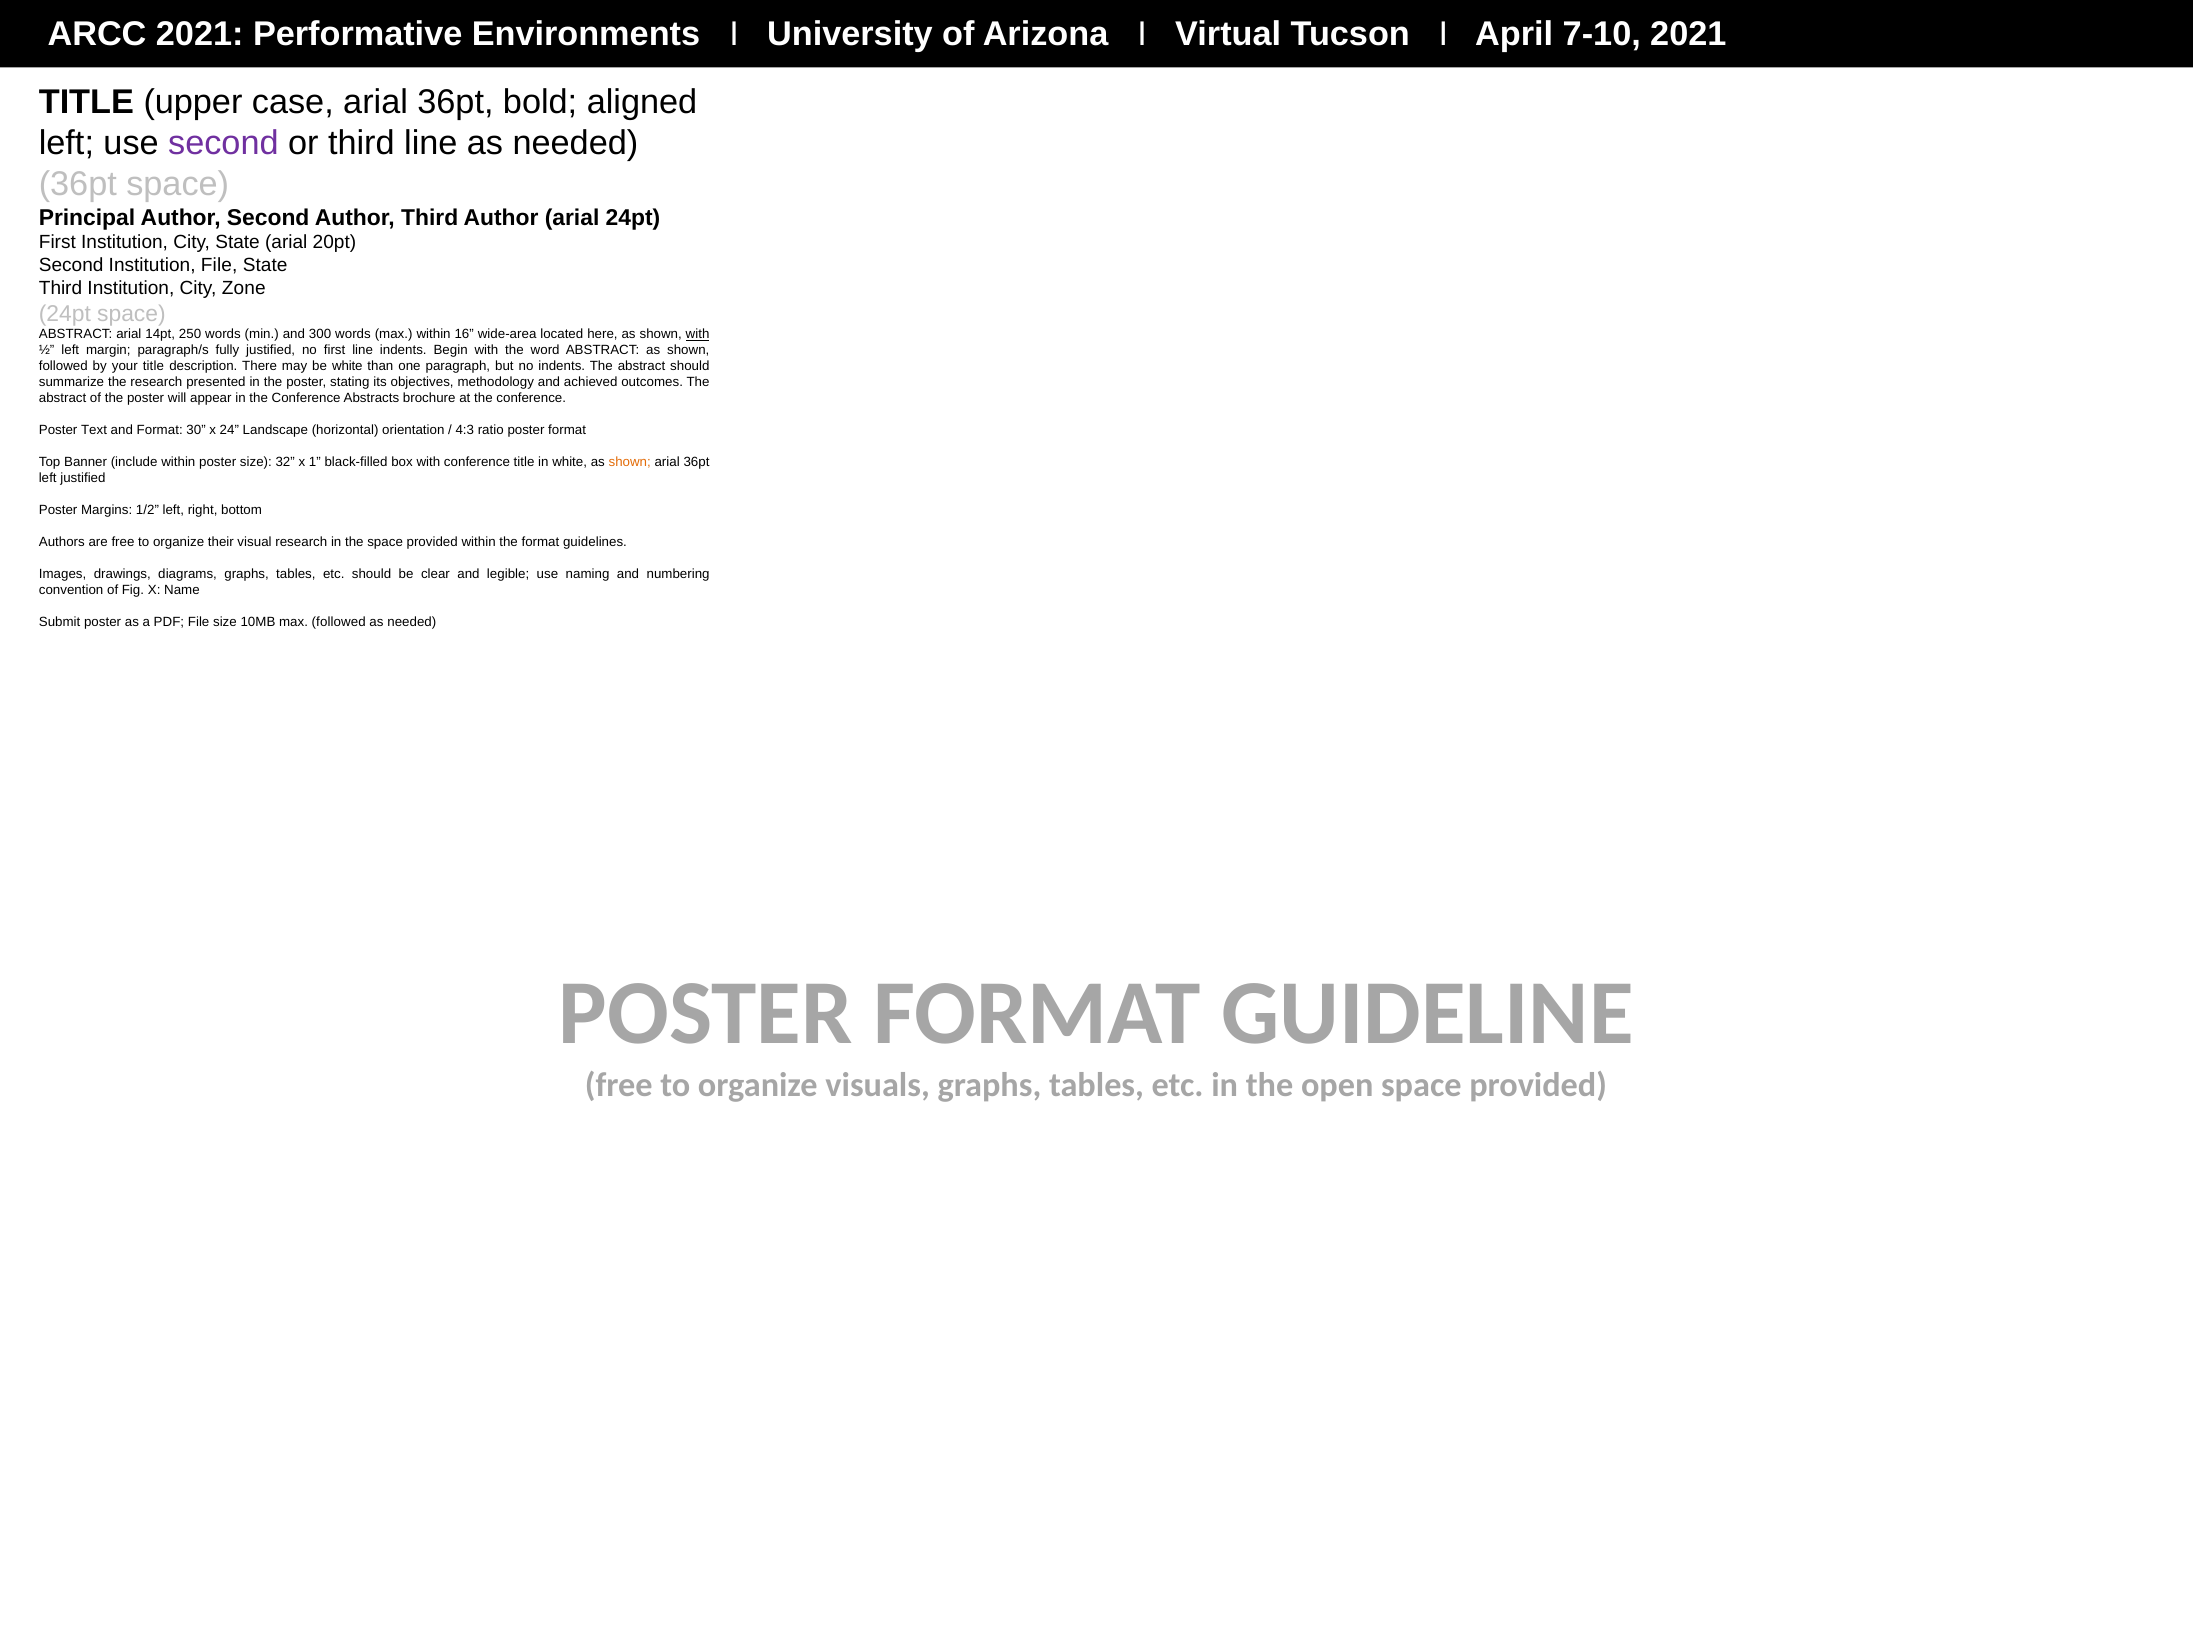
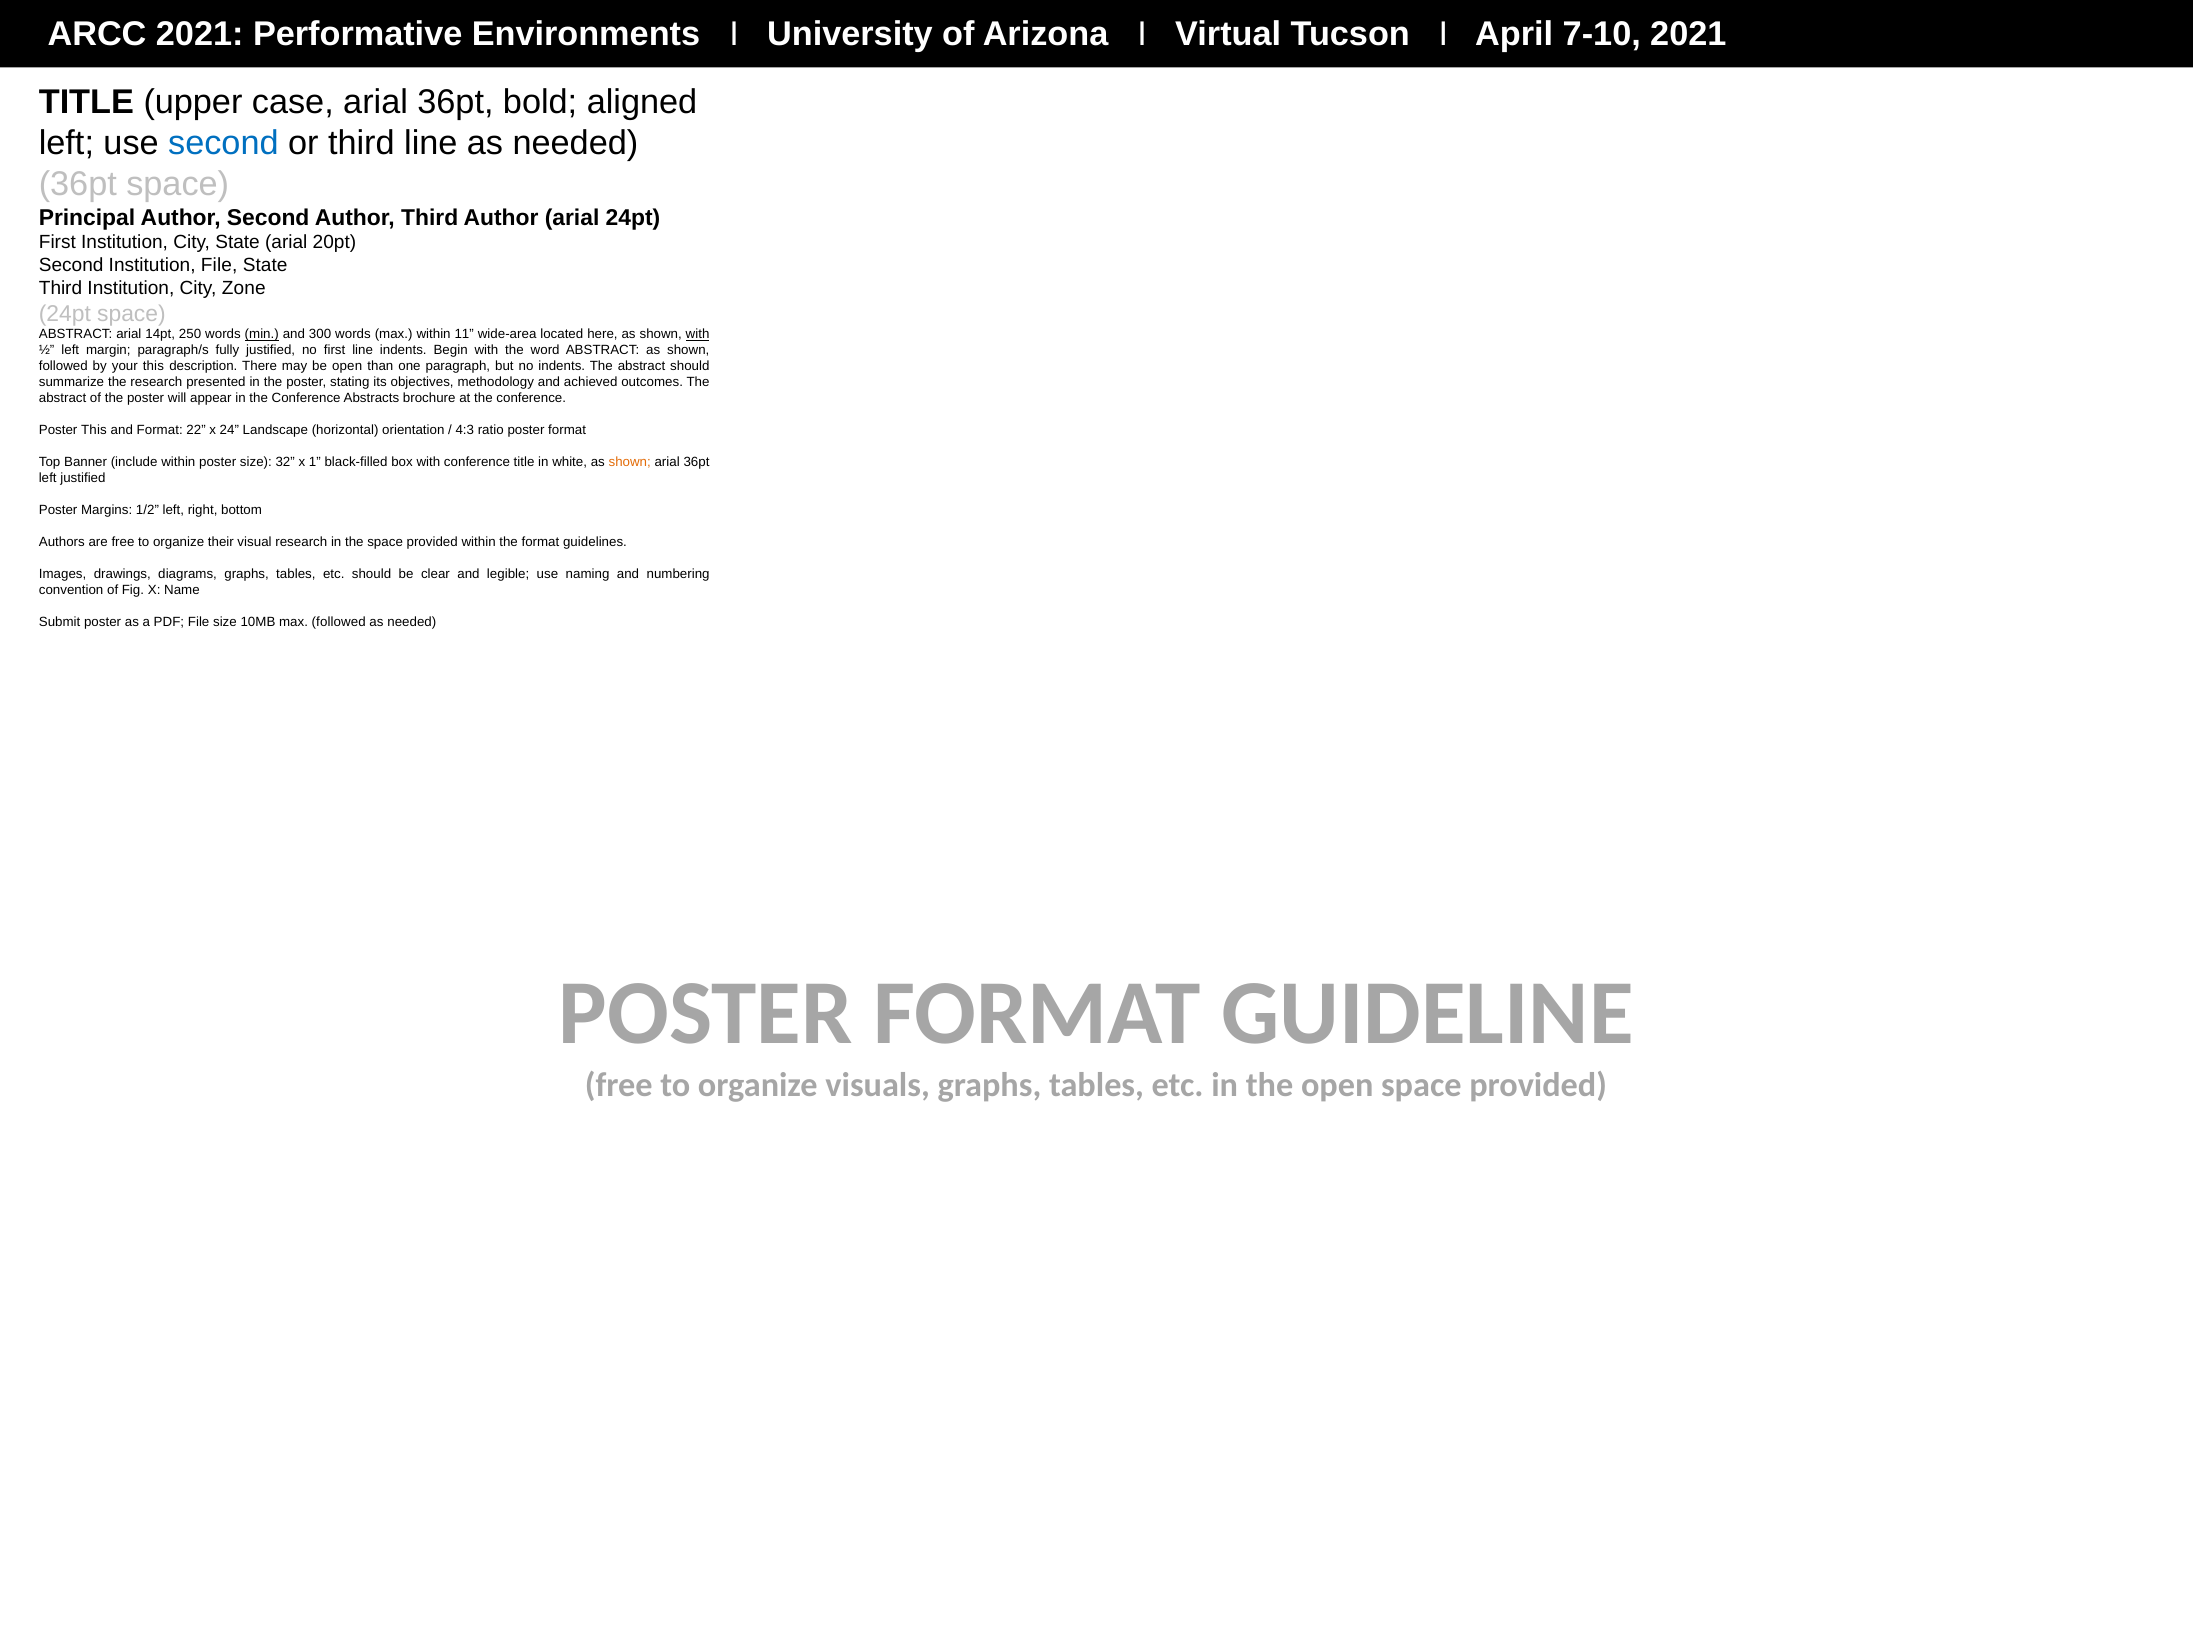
second colour: purple -> blue (223, 143)
min underline: none -> present (262, 334)
16: 16 -> 11 (464, 334)
your title: title -> this (153, 366)
be white: white -> open (347, 366)
Poster Text: Text -> This (94, 430)
30: 30 -> 22 (196, 430)
